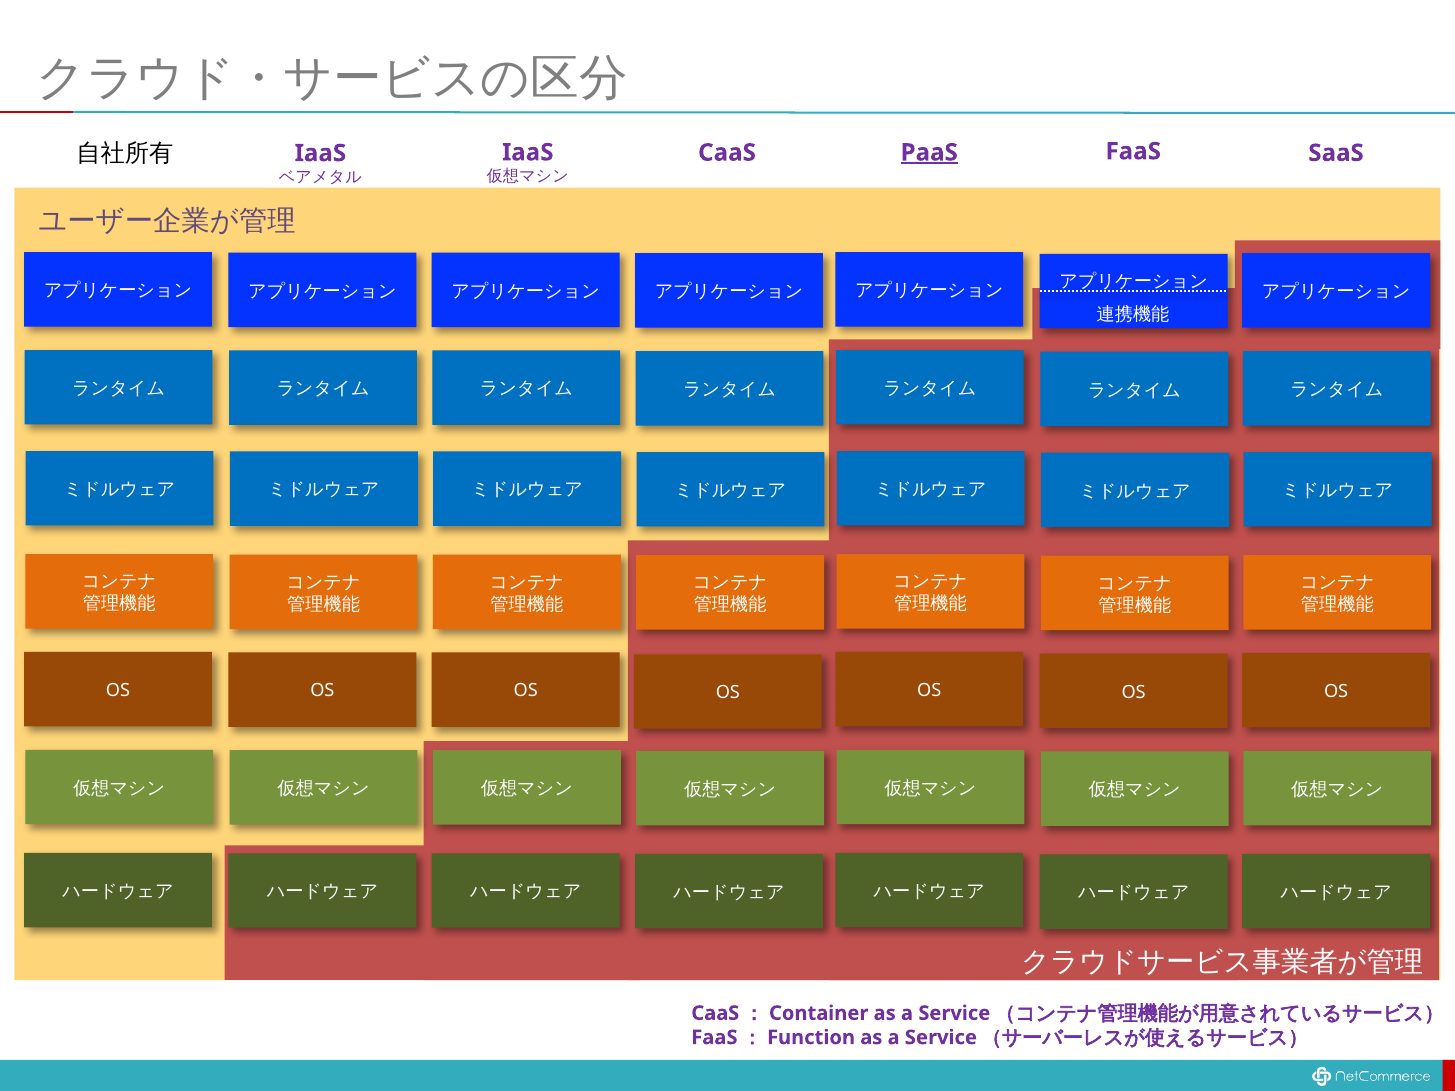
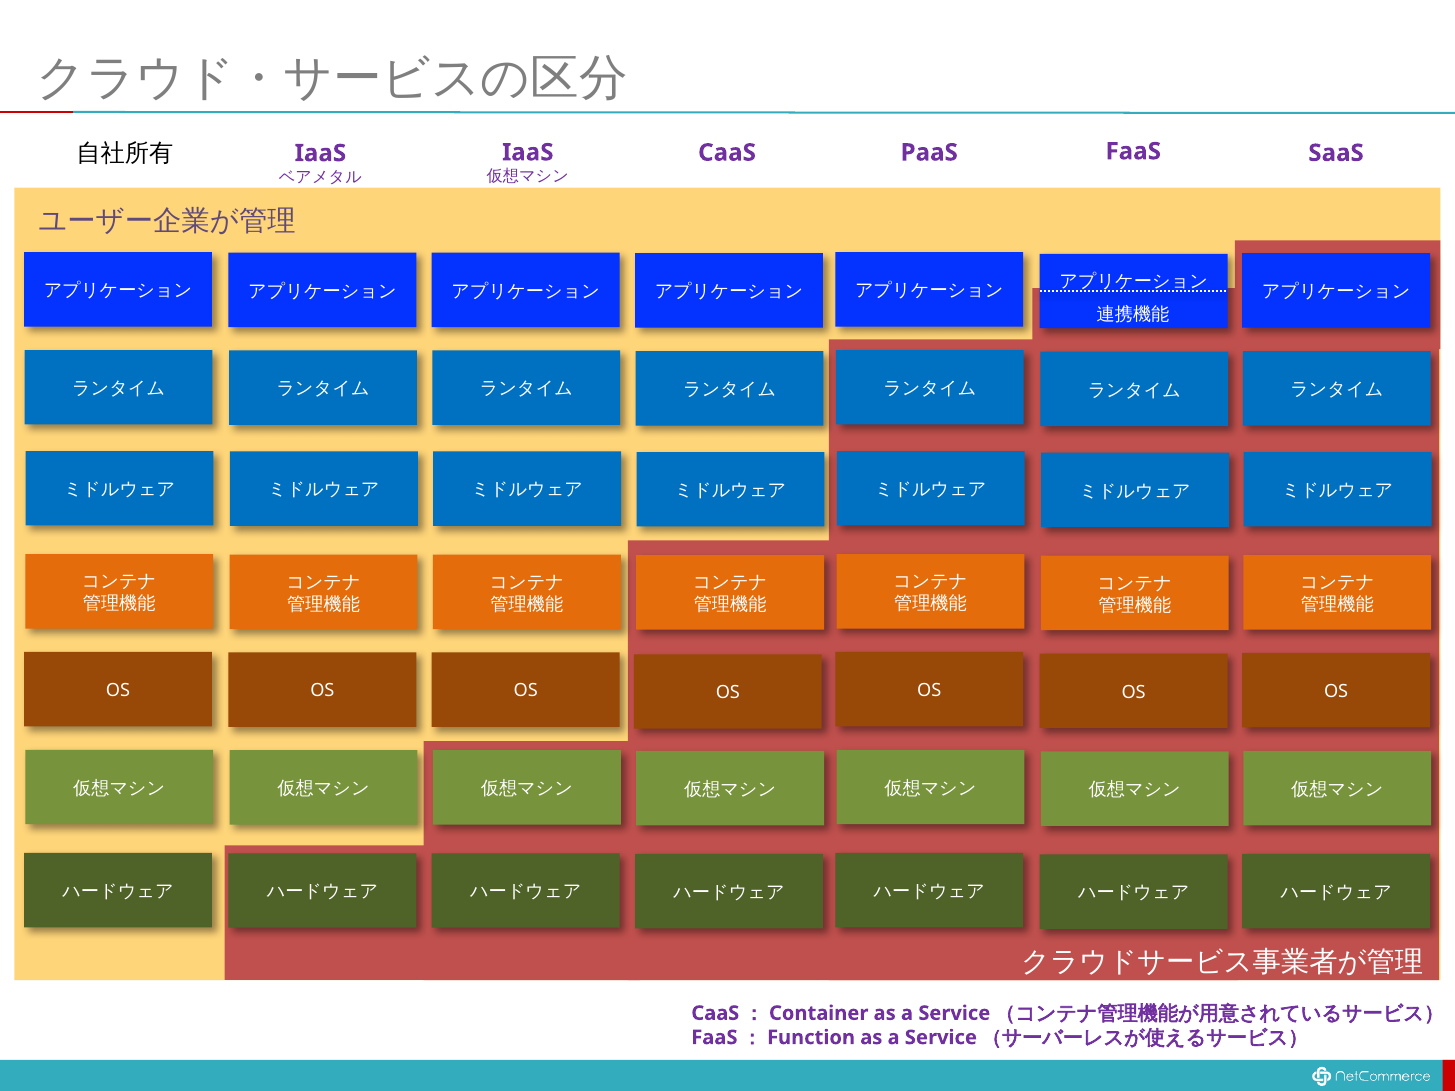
PaaS underline: present -> none (929, 153)
